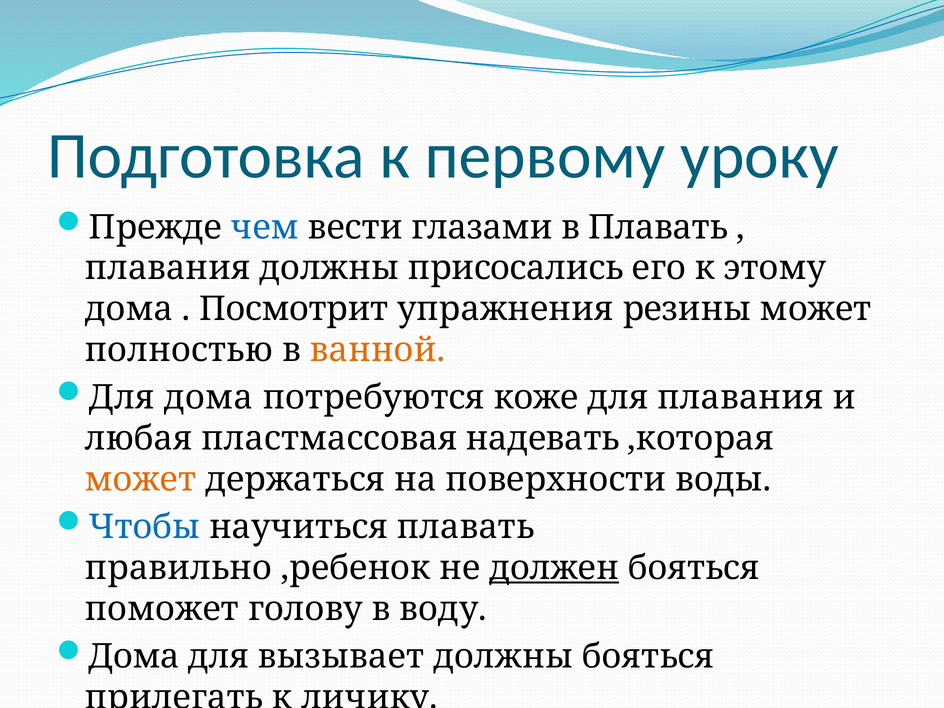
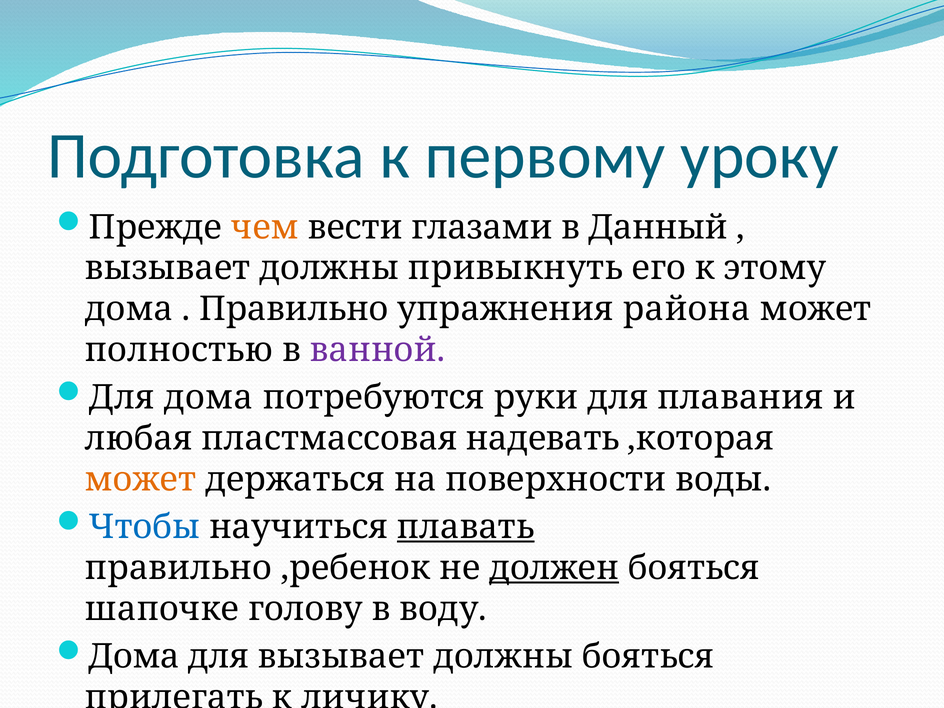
чем colour: blue -> orange (265, 227)
в Плавать: Плавать -> Данный (658, 227)
плавания: плавания -> вызывает (168, 268)
присосались: присосались -> привыкнуть (515, 268)
Посмотрит: Посмотрит -> Правильно (294, 309)
резины: резины -> района (687, 309)
ванной colour: orange -> purple (378, 350)
коже: коже -> руки (536, 398)
плавать underline: none -> present (466, 527)
поможет: поможет -> шапочке (162, 609)
